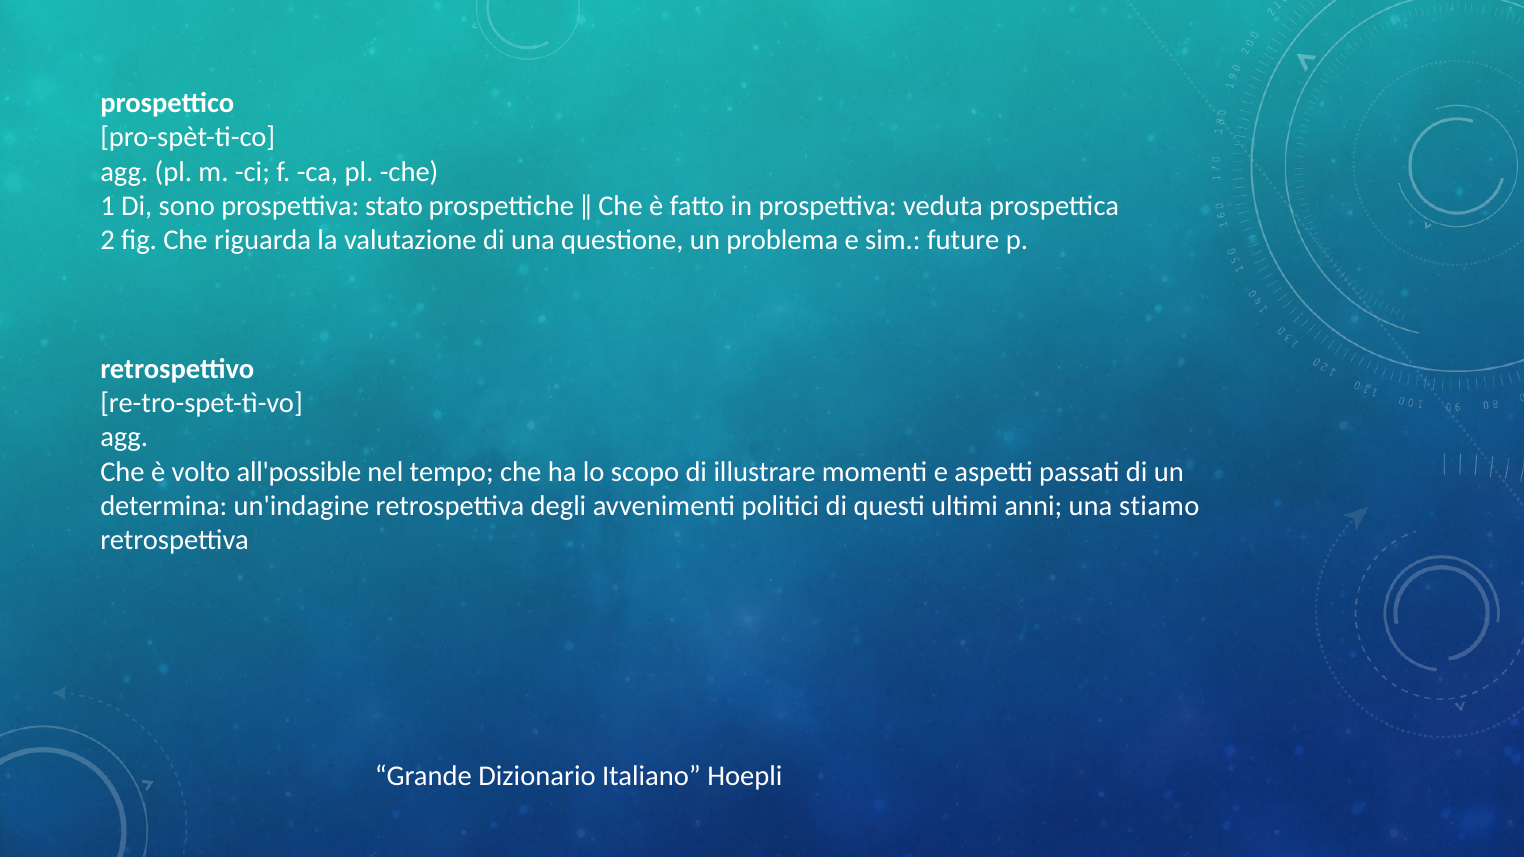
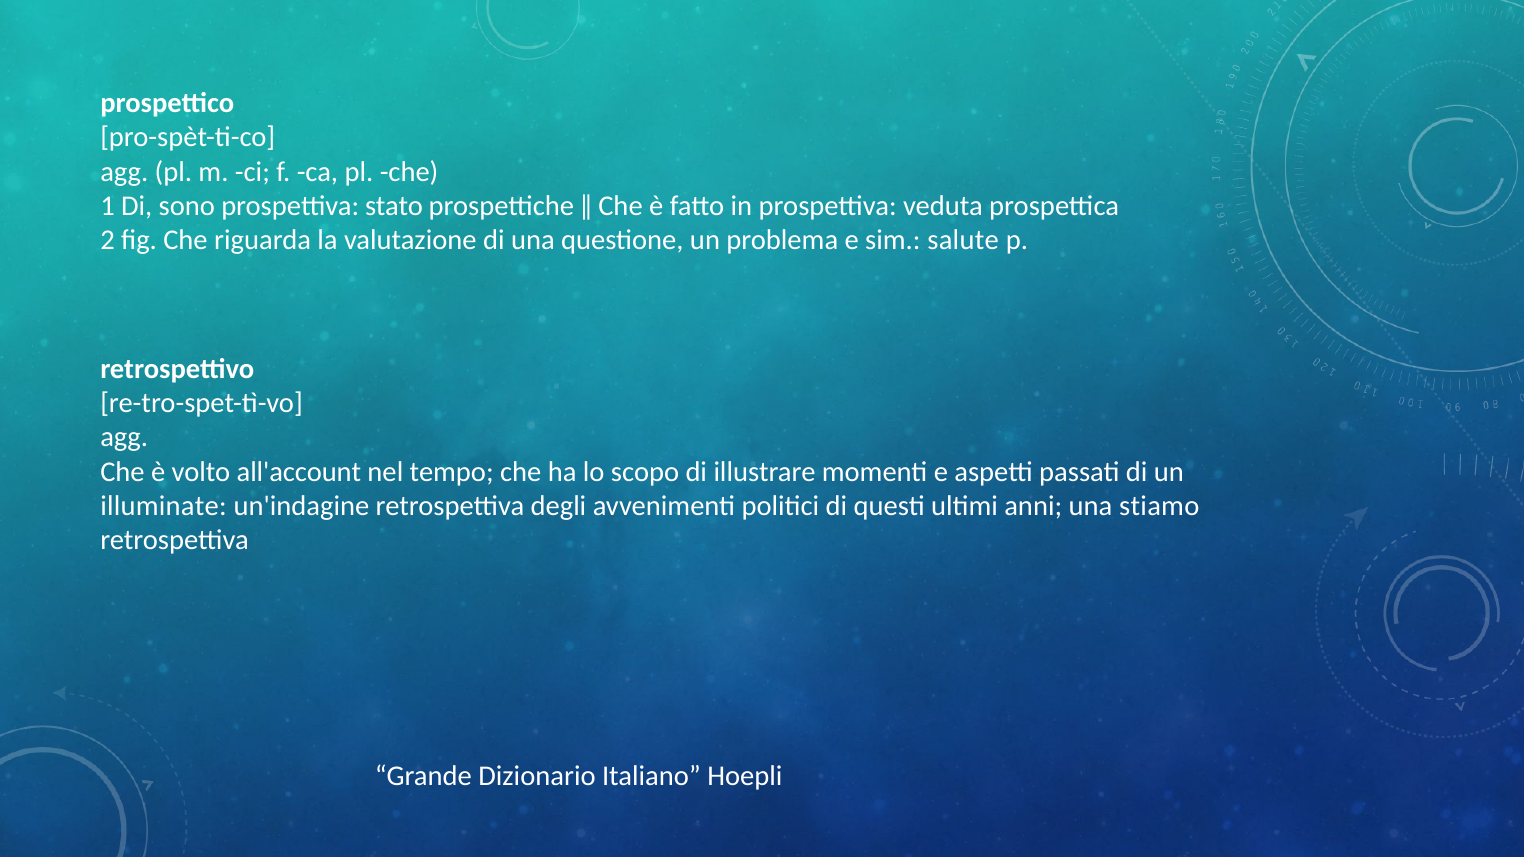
future: future -> salute (963, 240)
all'possible: all'possible -> all'account (299, 472)
determina: determina -> illuminate (164, 506)
